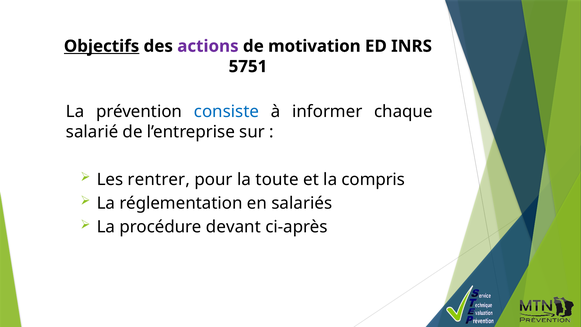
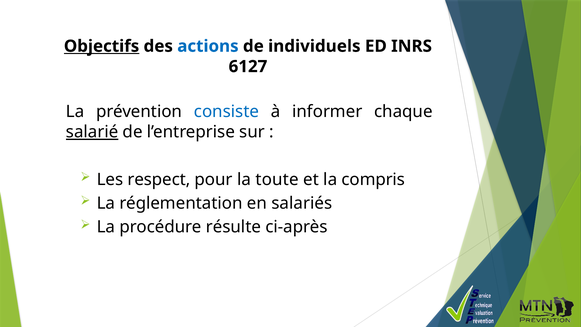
actions colour: purple -> blue (208, 46)
motivation: motivation -> individuels (314, 46)
5751: 5751 -> 6127 (248, 67)
salarié underline: none -> present (92, 132)
rentrer: rentrer -> respect (159, 179)
devant: devant -> résulte (233, 227)
